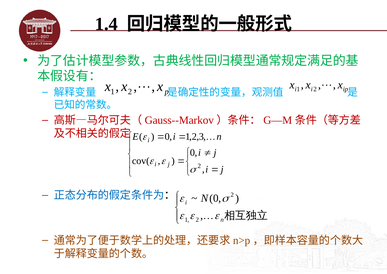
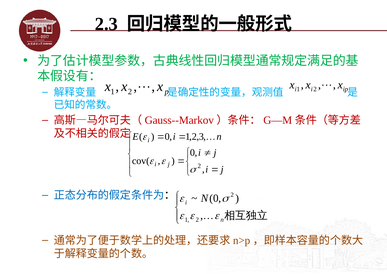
1.4: 1.4 -> 2.3 (106, 24)
